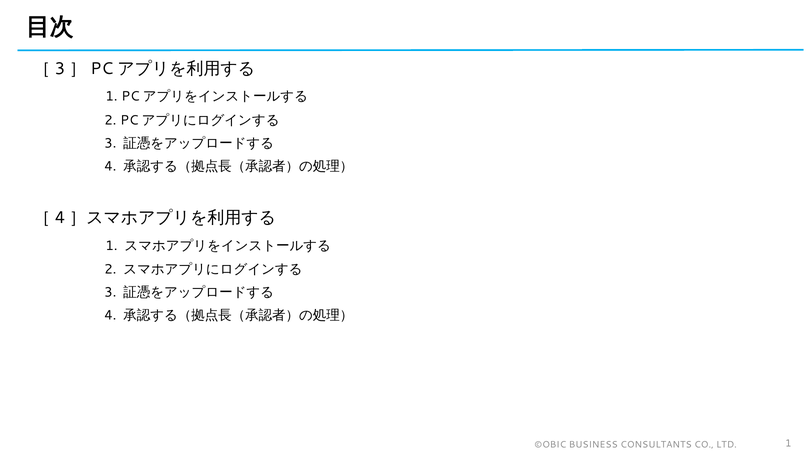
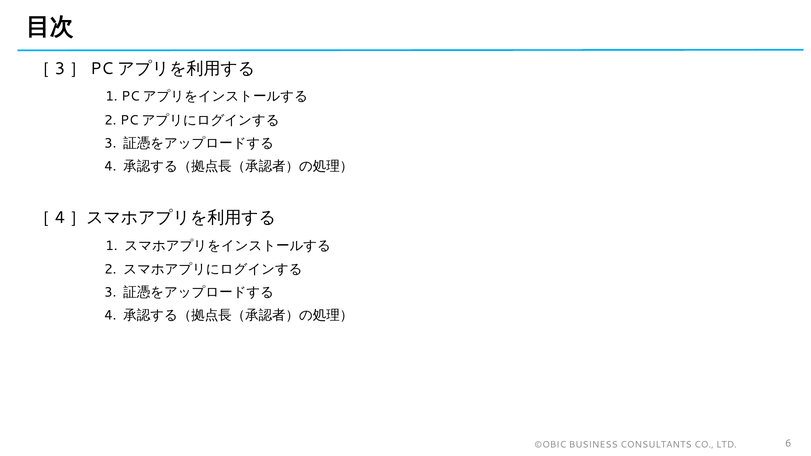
LTD 1: 1 -> 6 (788, 444)
